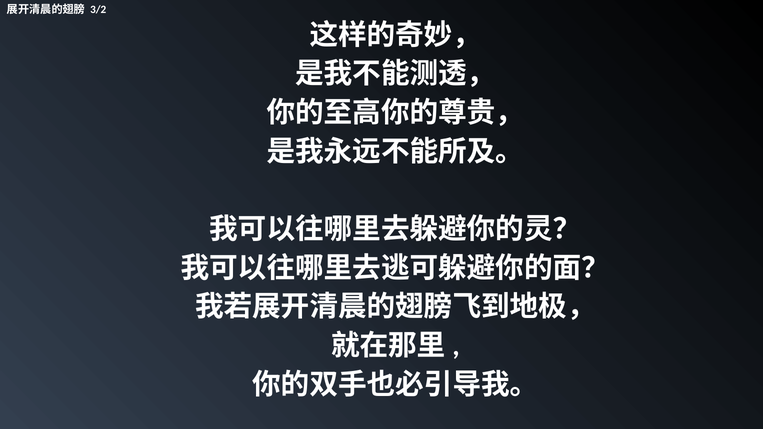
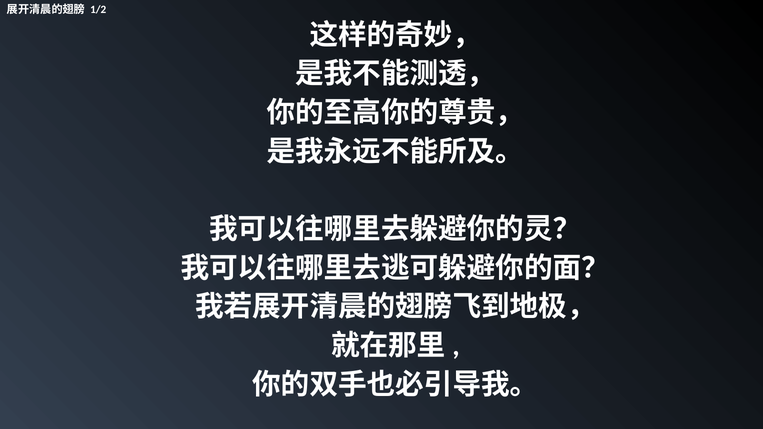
3/2: 3/2 -> 1/2 (98, 9)
